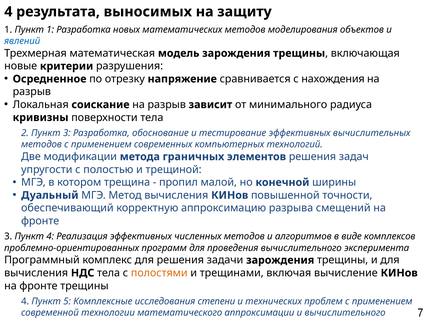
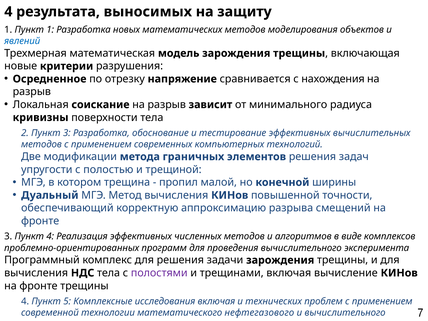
полостями colour: orange -> purple (159, 273)
исследования степени: степени -> включая (216, 301)
аппроксимации: аппроксимации -> нефтегазового (259, 313)
